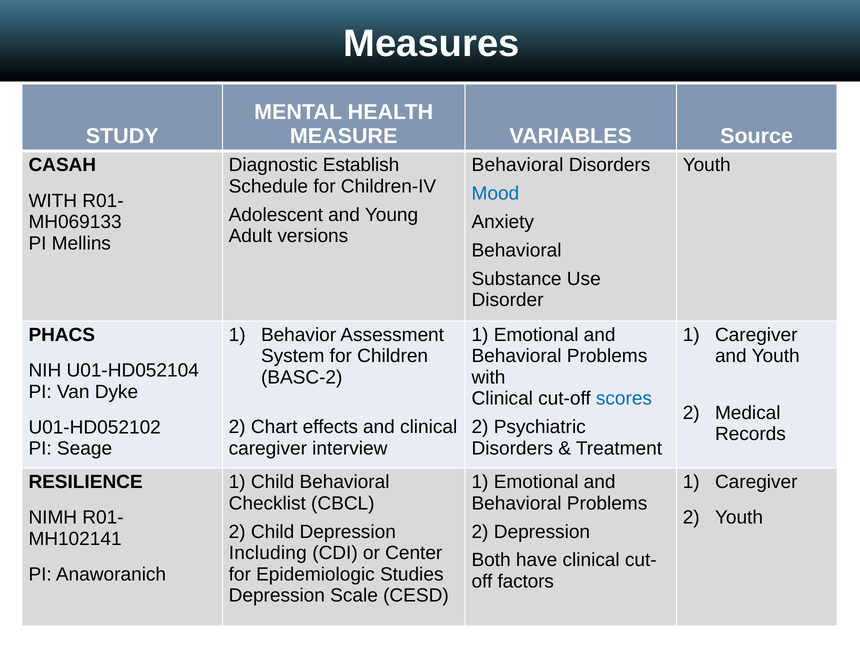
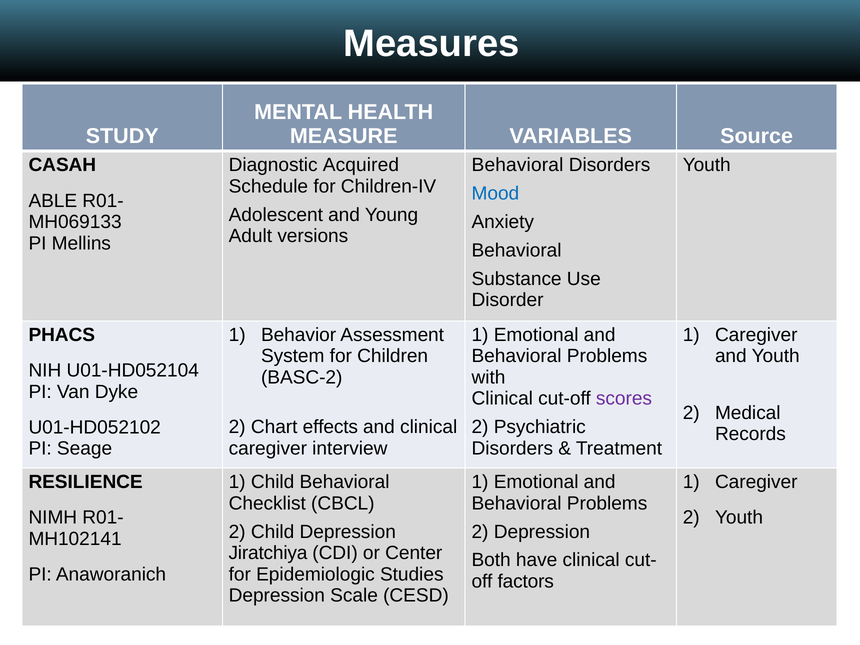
Establish: Establish -> Acquired (361, 165)
WITH: WITH -> ABLE (53, 201)
scores colour: blue -> purple (624, 399)
Including: Including -> Jiratchiya (268, 553)
